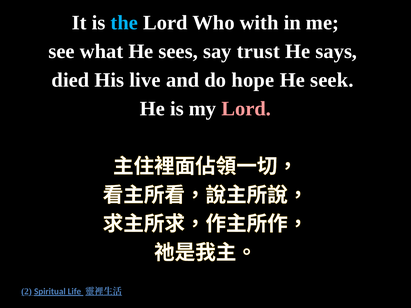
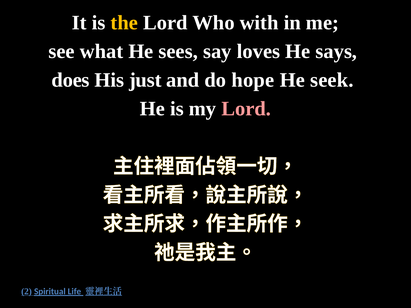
the colour: light blue -> yellow (124, 23)
trust: trust -> loves (258, 51)
died: died -> does (71, 80)
live: live -> just (145, 80)
